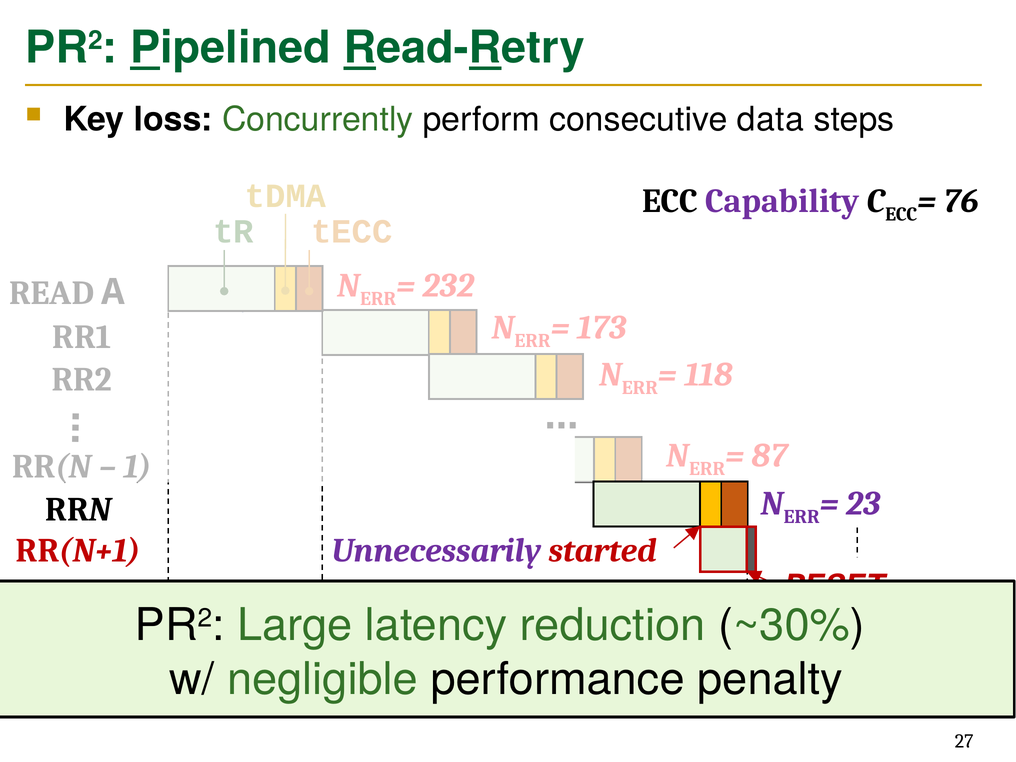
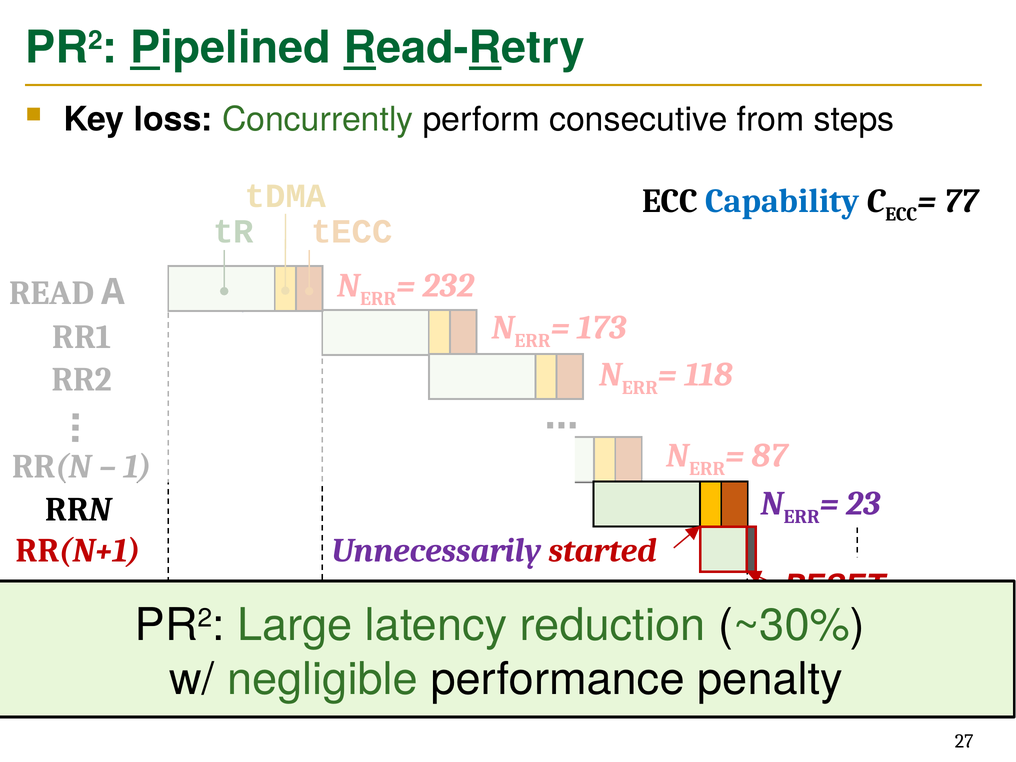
data: data -> from (771, 120)
Capability colour: purple -> blue (782, 201)
76: 76 -> 77 (961, 201)
